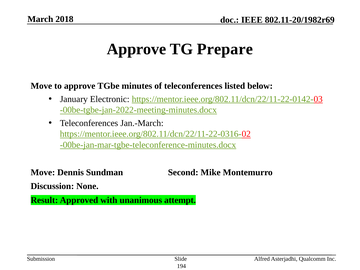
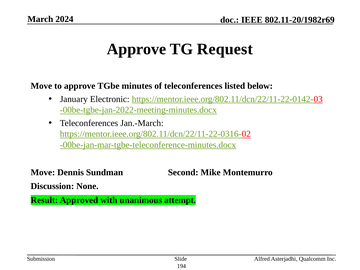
2018: 2018 -> 2024 (64, 19)
Prepare: Prepare -> Request (225, 49)
